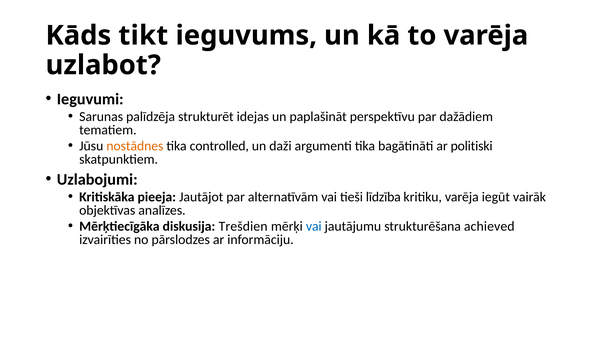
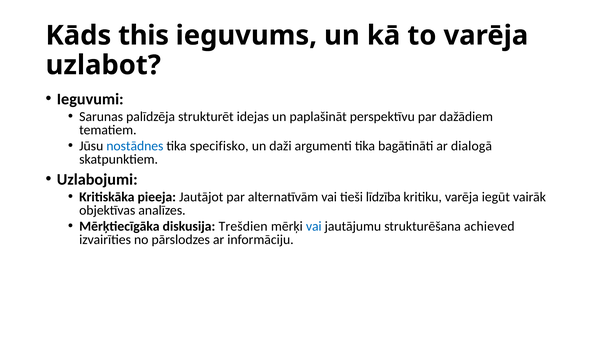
tikt: tikt -> this (144, 35)
nostādnes colour: orange -> blue (135, 146)
controlled: controlled -> specifisko (219, 146)
politiski: politiski -> dialogā (471, 146)
